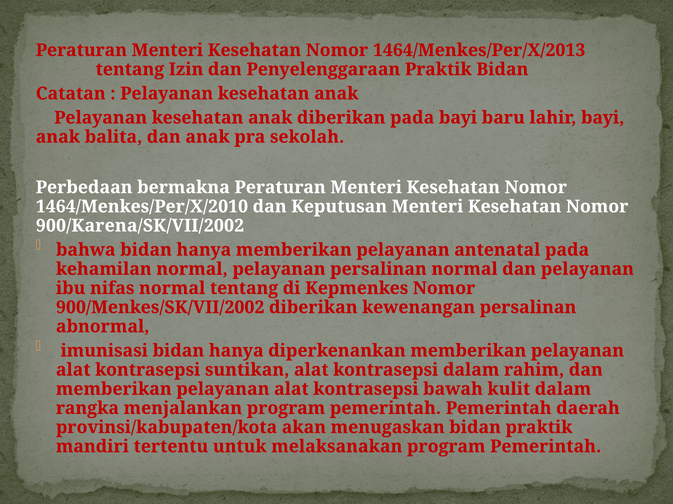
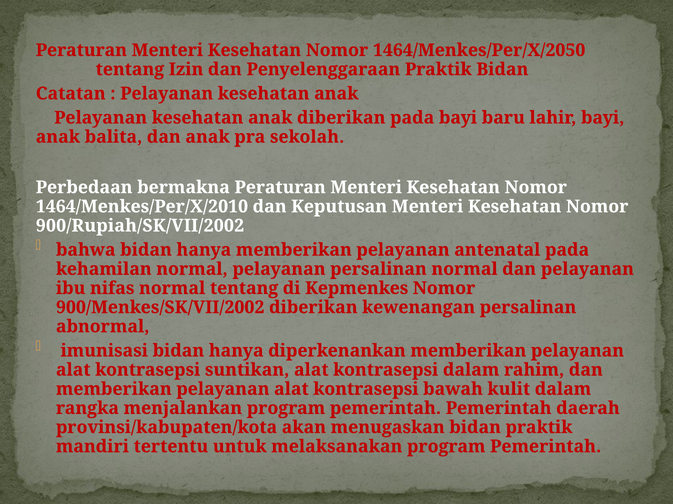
1464/Menkes/Per/X/2013: 1464/Menkes/Per/X/2013 -> 1464/Menkes/Per/X/2050 (479, 50)
900/Karena/SK/VII/2002: 900/Karena/SK/VII/2002 -> 900/Rupiah/SK/VII/2002 (140, 226)
